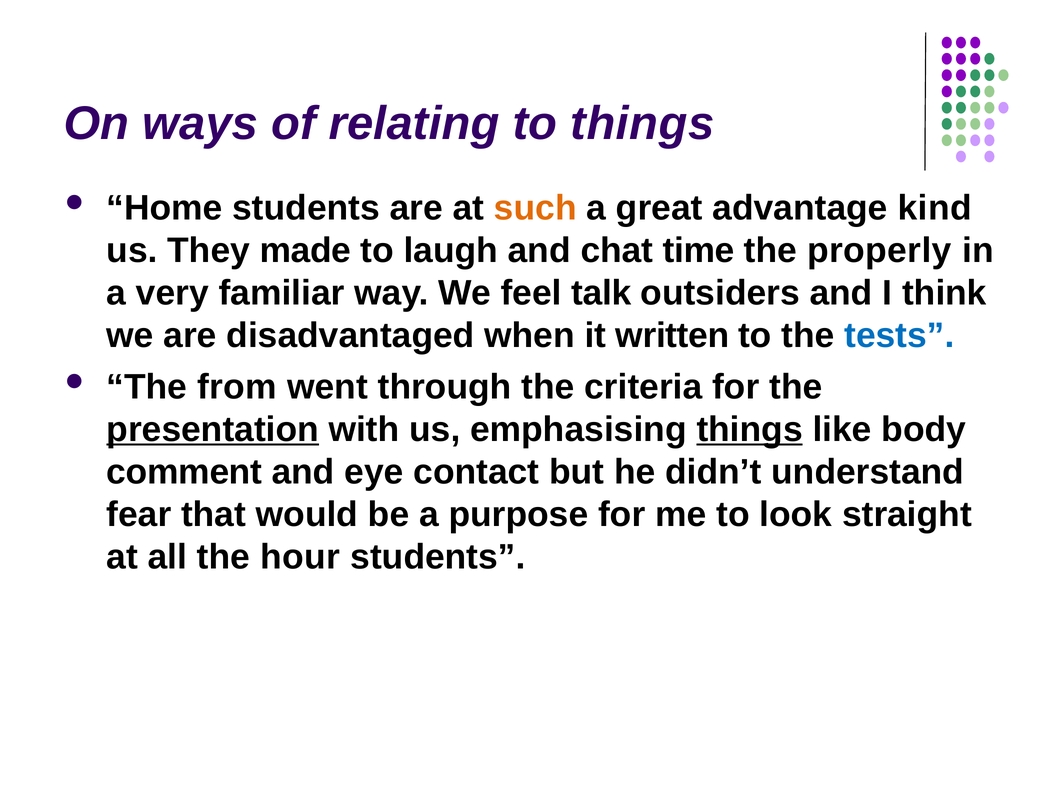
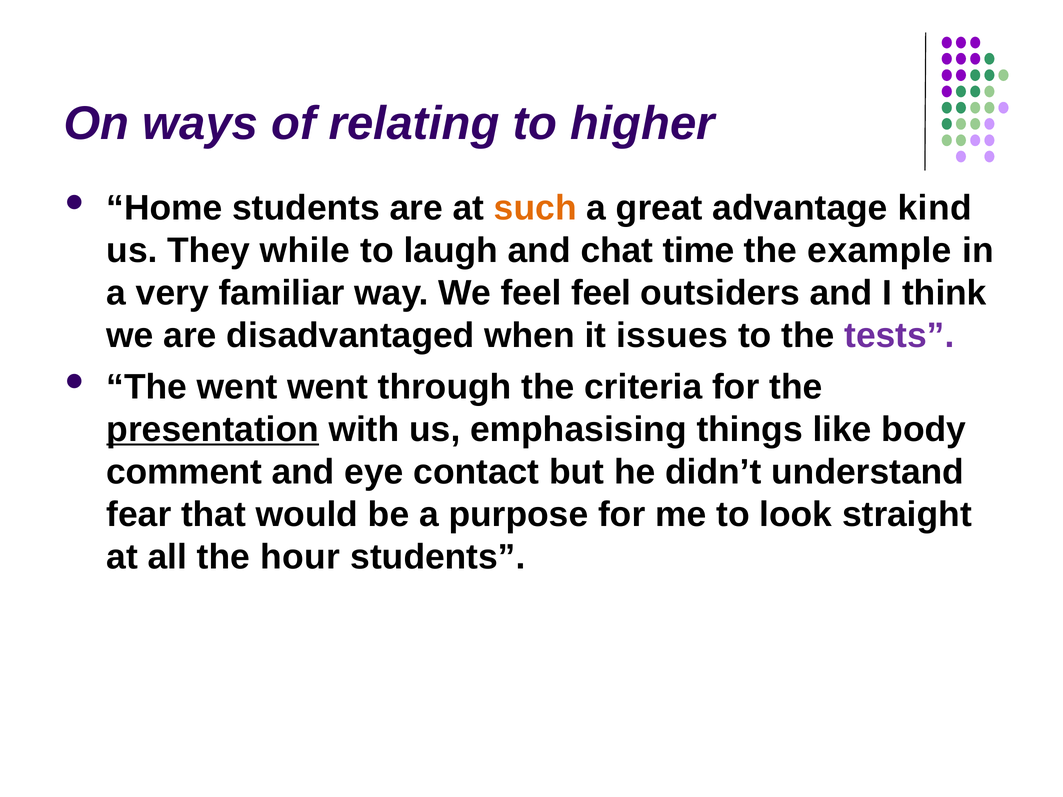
to things: things -> higher (643, 123)
made: made -> while (305, 251)
properly: properly -> example (879, 251)
feel talk: talk -> feel (601, 293)
written: written -> issues (672, 336)
tests colour: blue -> purple (899, 336)
The from: from -> went (237, 387)
things underline: present -> none (750, 430)
